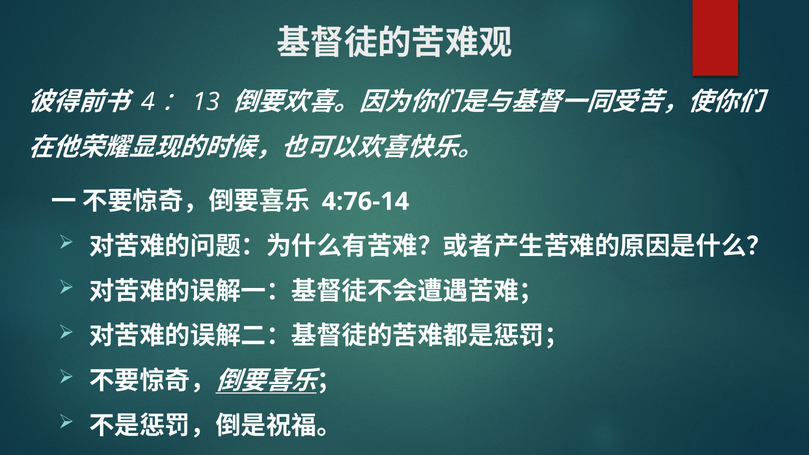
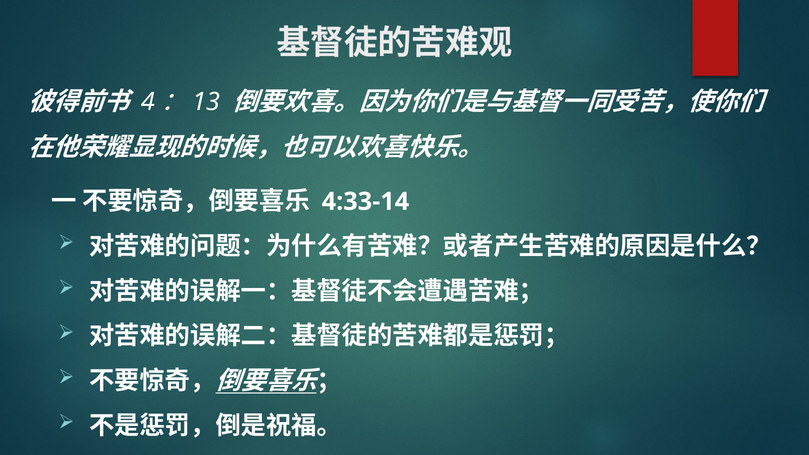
4:76-14: 4:76-14 -> 4:33-14 (365, 202)
